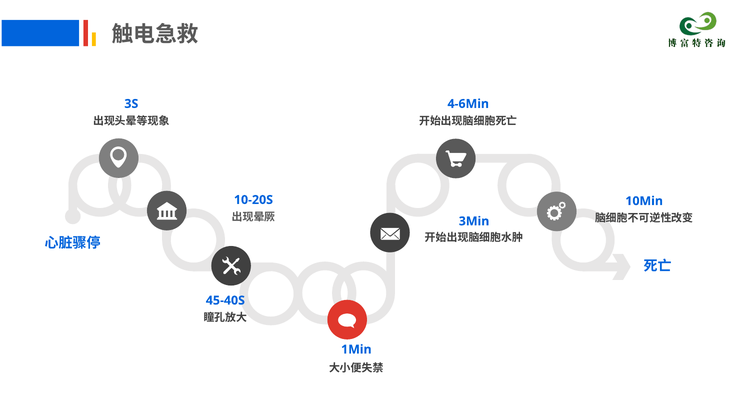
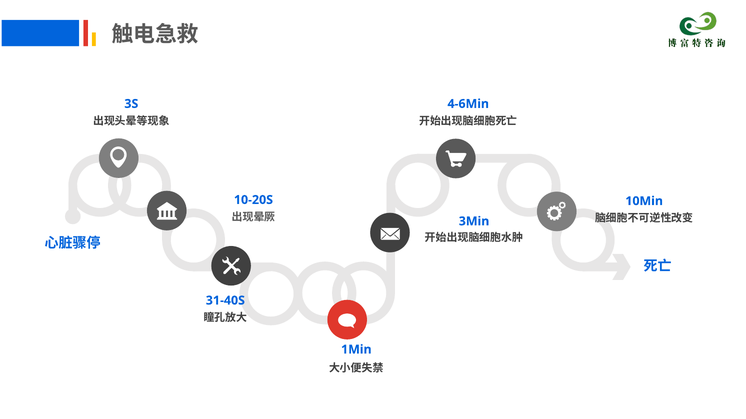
45-40S: 45-40S -> 31-40S (225, 301)
